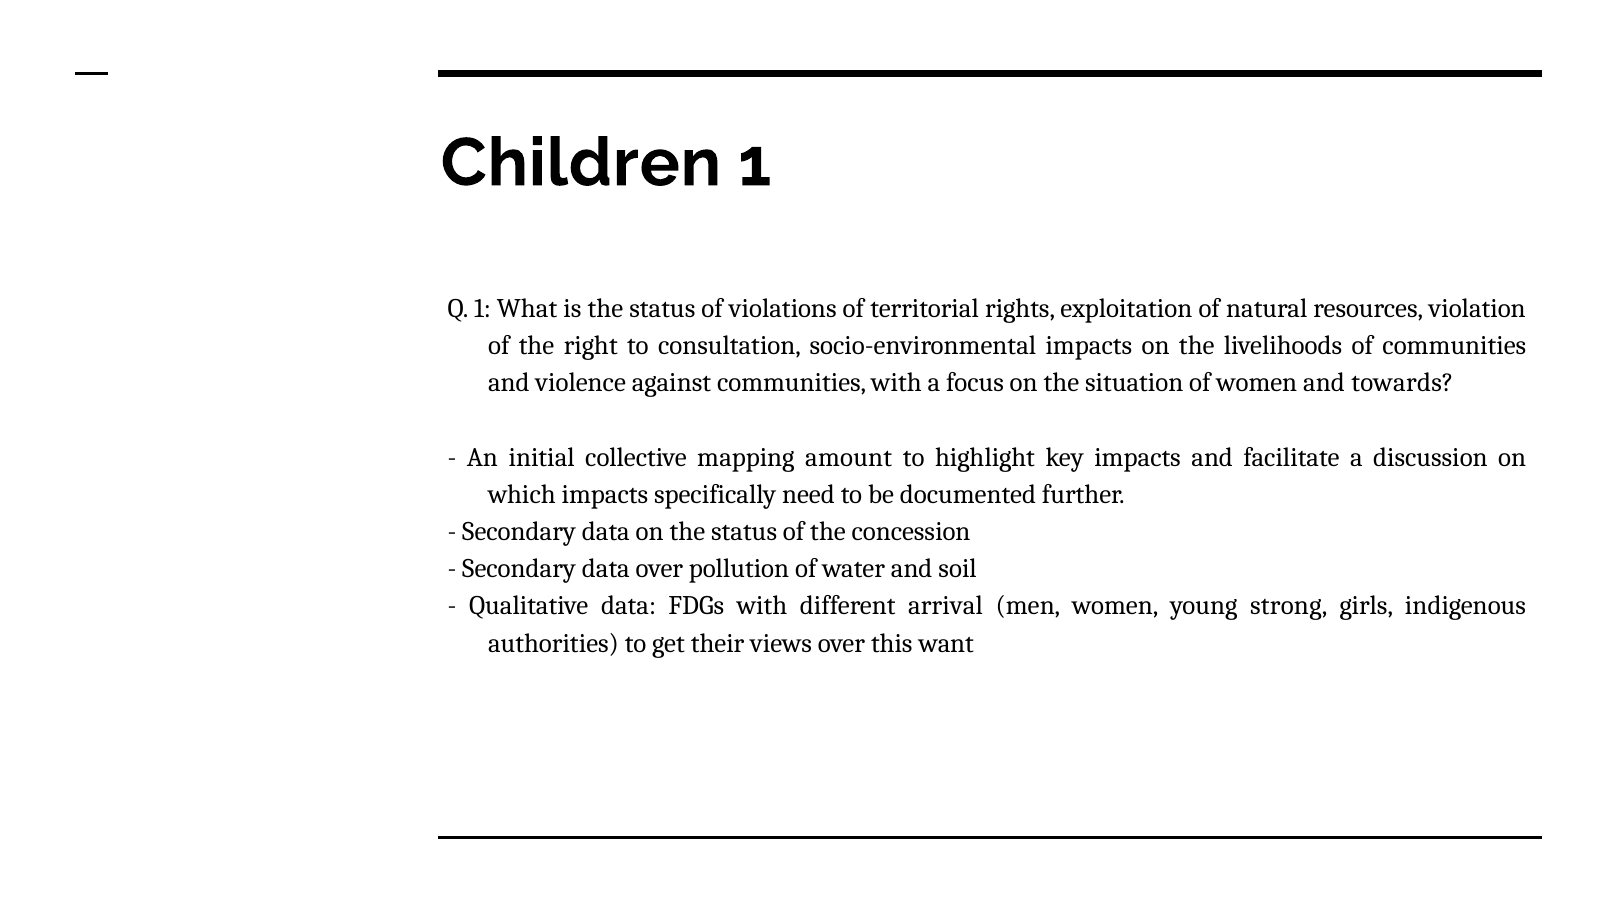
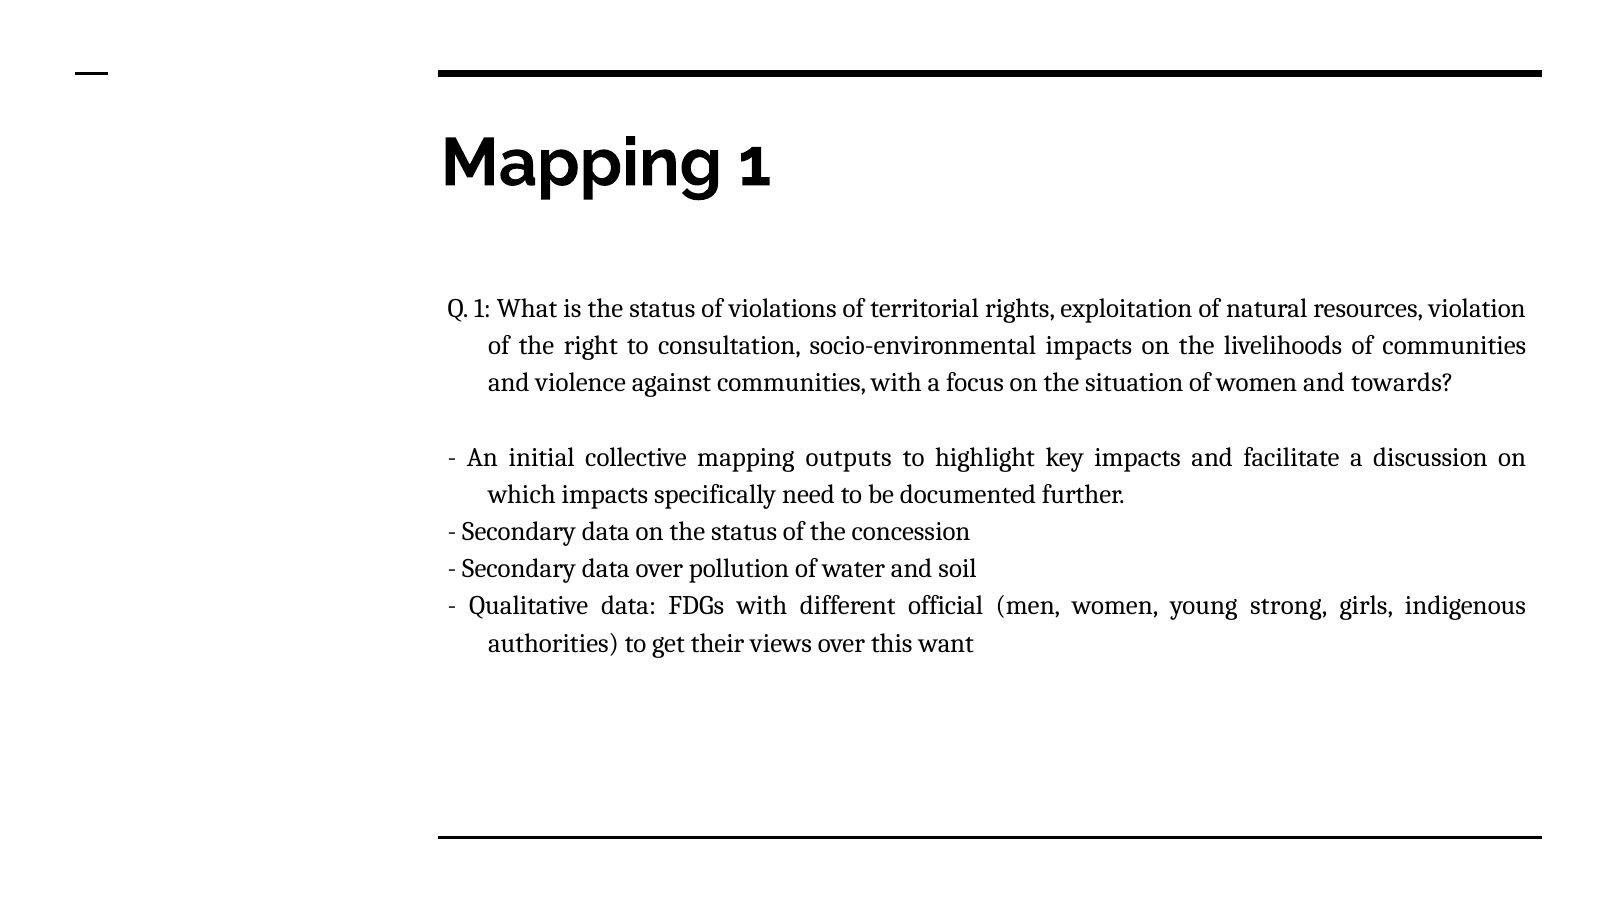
Children: Children -> Mapping (581, 163)
amount: amount -> outputs (849, 458)
arrival: arrival -> official (946, 606)
